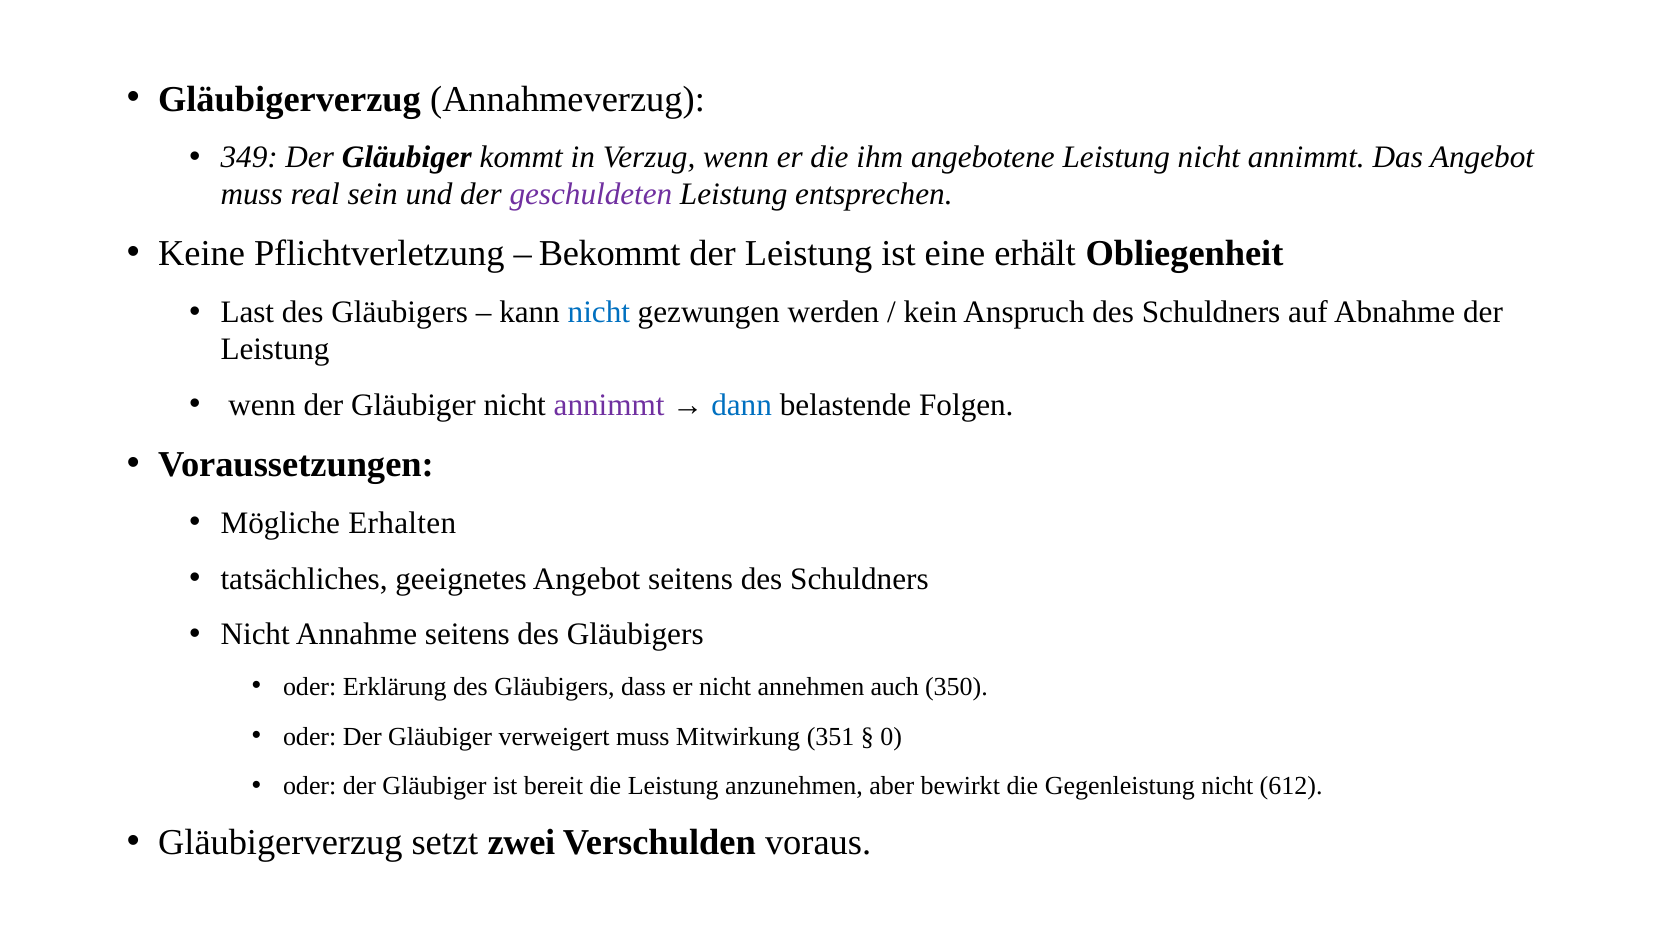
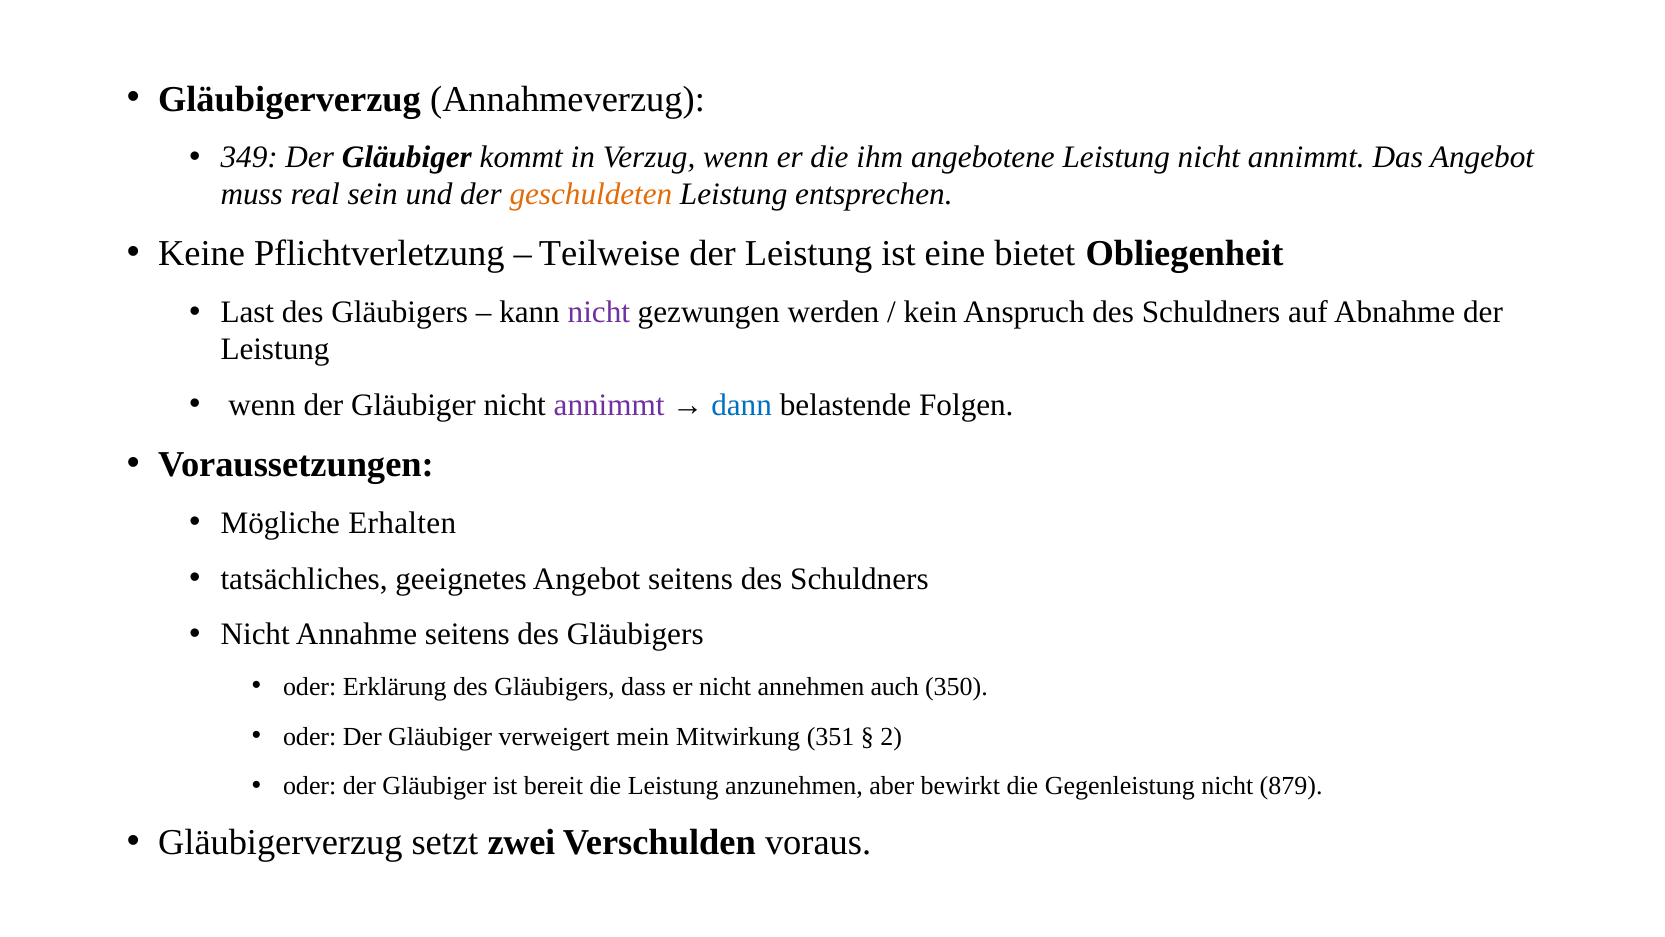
geschuldeten colour: purple -> orange (591, 195)
Bekommt: Bekommt -> Teilweise (610, 254)
erhält: erhält -> bietet (1035, 254)
nicht colour: blue -> purple (599, 312)
verweigert muss: muss -> mein (643, 736)
0: 0 -> 2 (891, 736)
612: 612 -> 879 (1291, 786)
